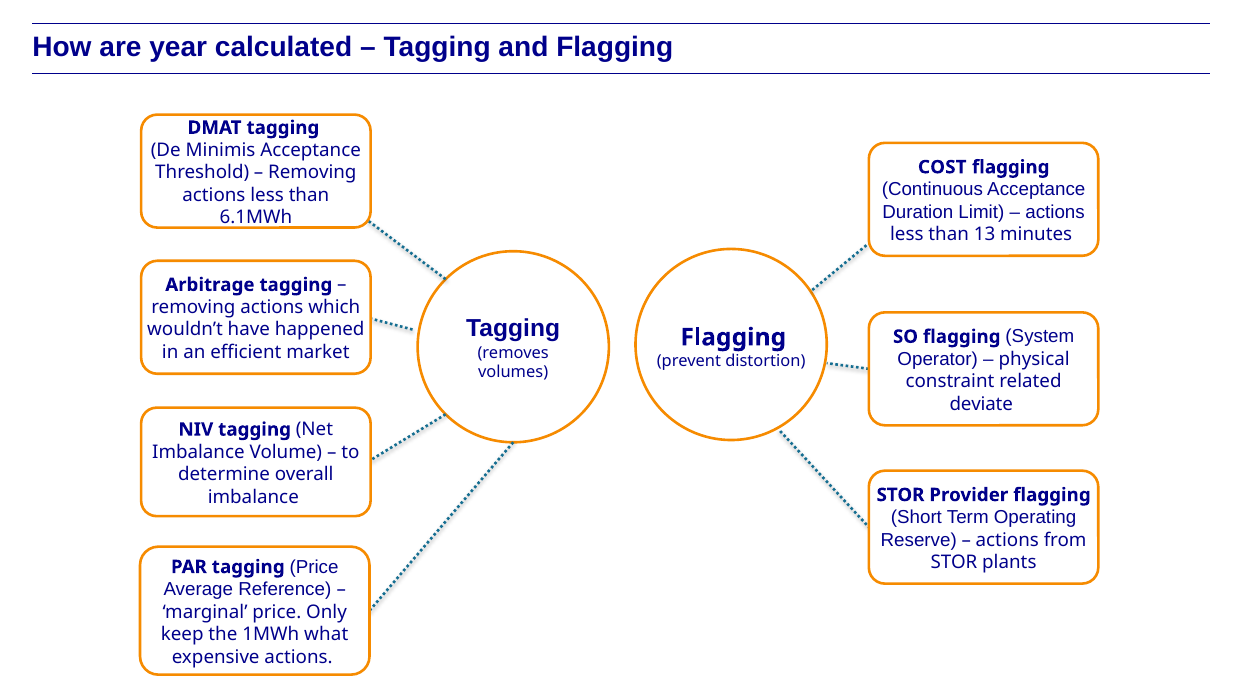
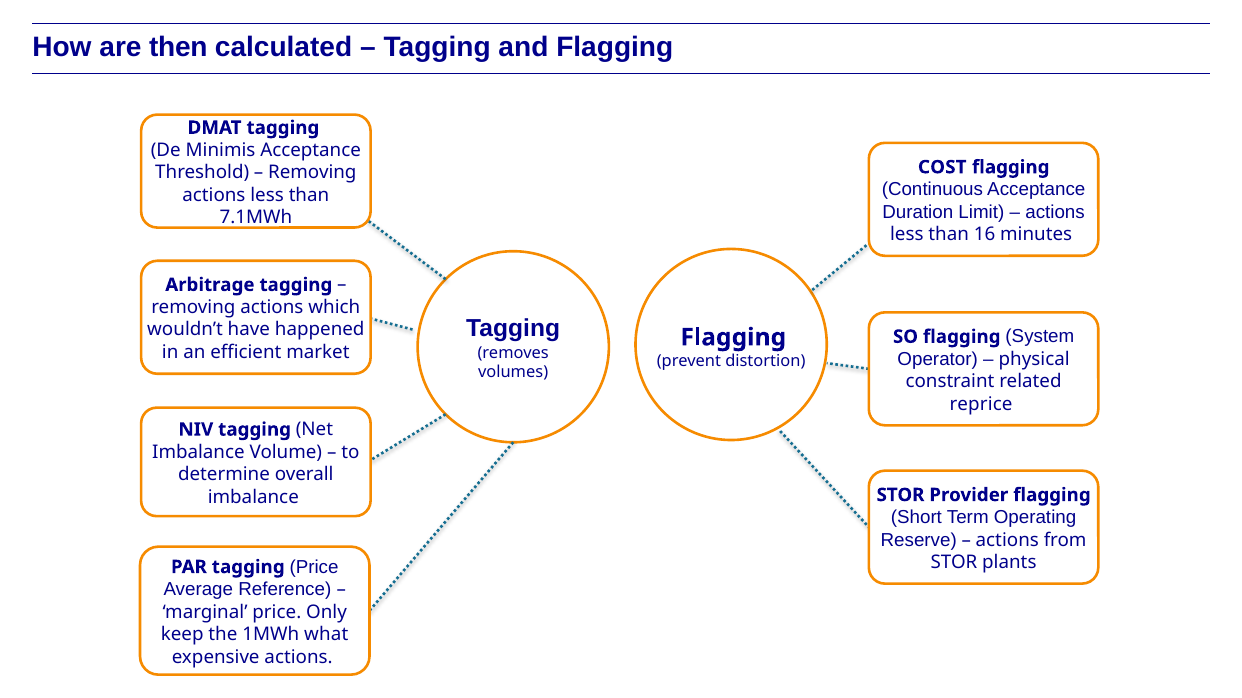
year: year -> then (178, 47)
6.1MWh: 6.1MWh -> 7.1MWh (256, 218)
13: 13 -> 16 (985, 235)
deviate: deviate -> reprice (981, 405)
